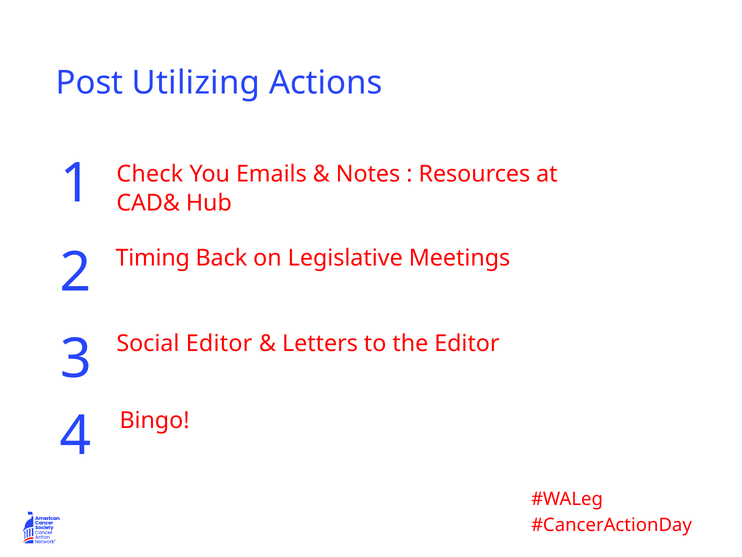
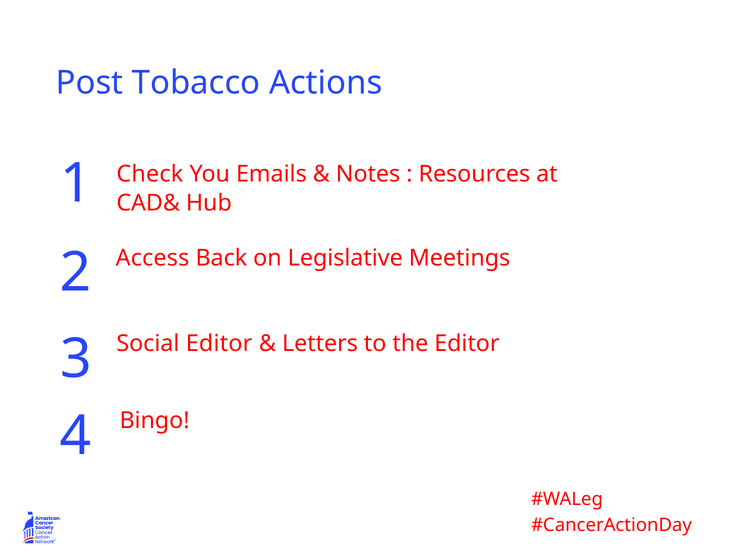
Utilizing: Utilizing -> Tobacco (196, 83)
Timing: Timing -> Access (153, 258)
